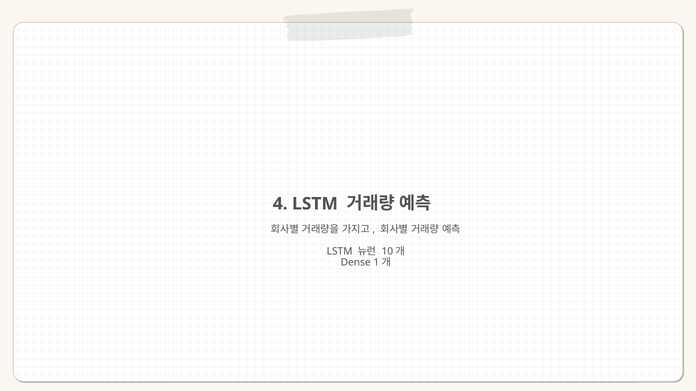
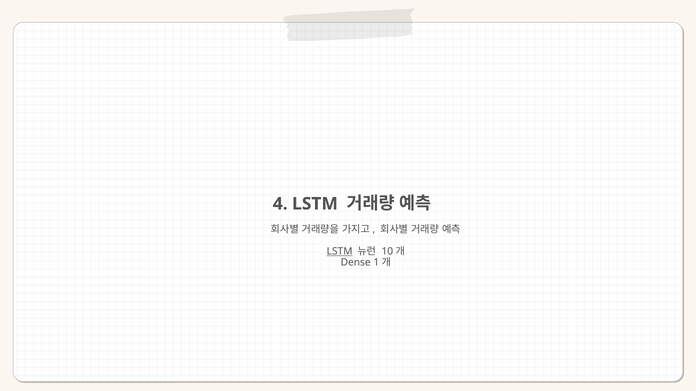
LSTM underline: none -> present (340, 252)
